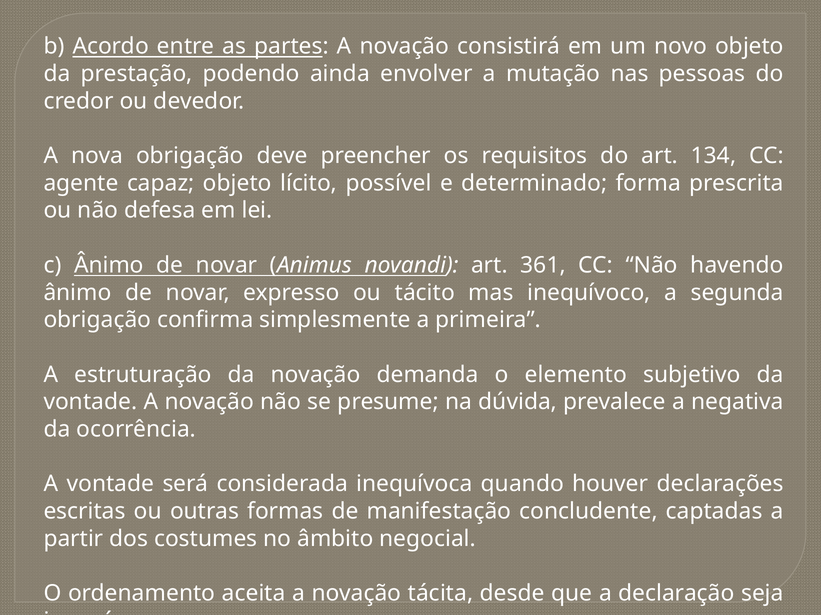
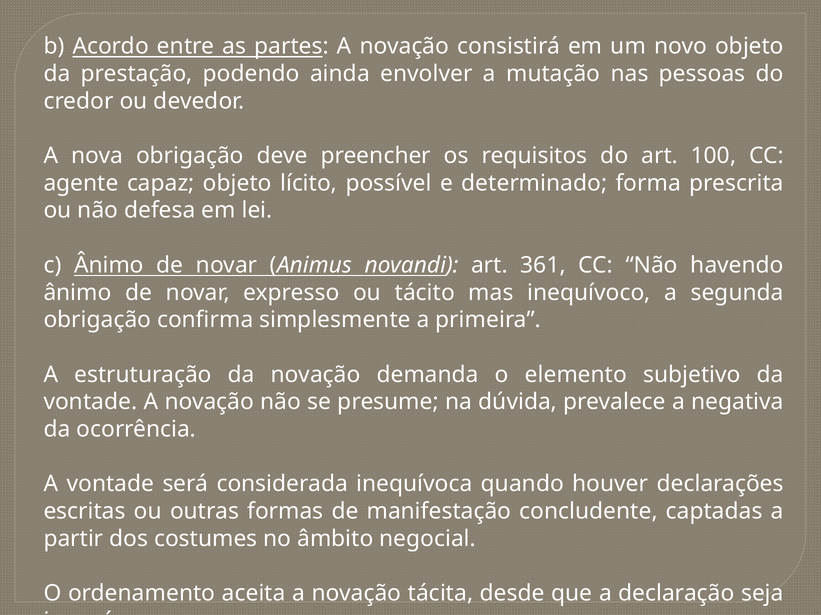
134: 134 -> 100 (714, 156)
